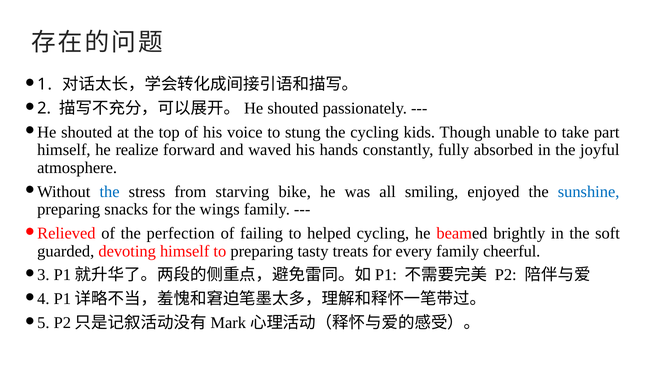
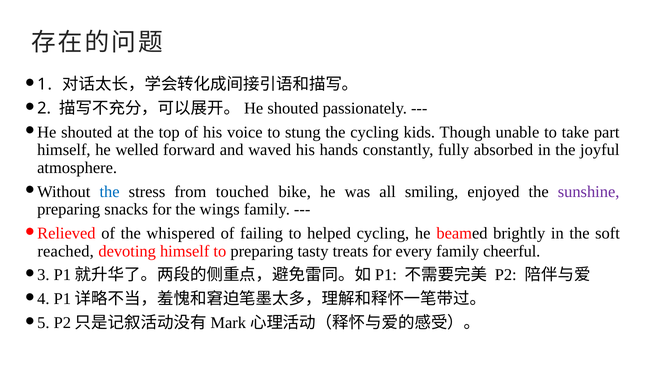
realize: realize -> welled (137, 150)
starving: starving -> touched (242, 192)
sunshine colour: blue -> purple (589, 192)
perfection: perfection -> whispered (181, 233)
guarded: guarded -> reached (66, 251)
